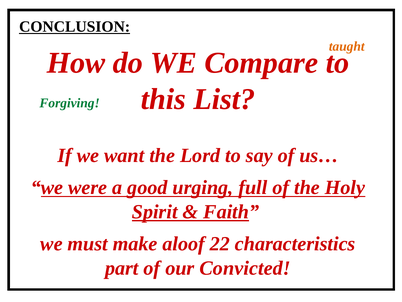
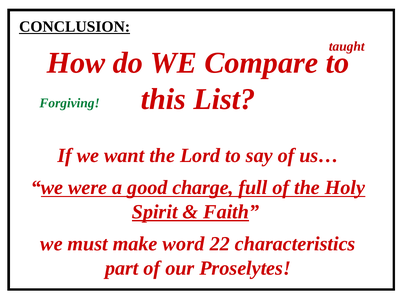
taught colour: orange -> red (347, 46)
urging: urging -> charge (203, 187)
aloof: aloof -> word (184, 244)
our Convicted: Convicted -> Proselytes (245, 268)
